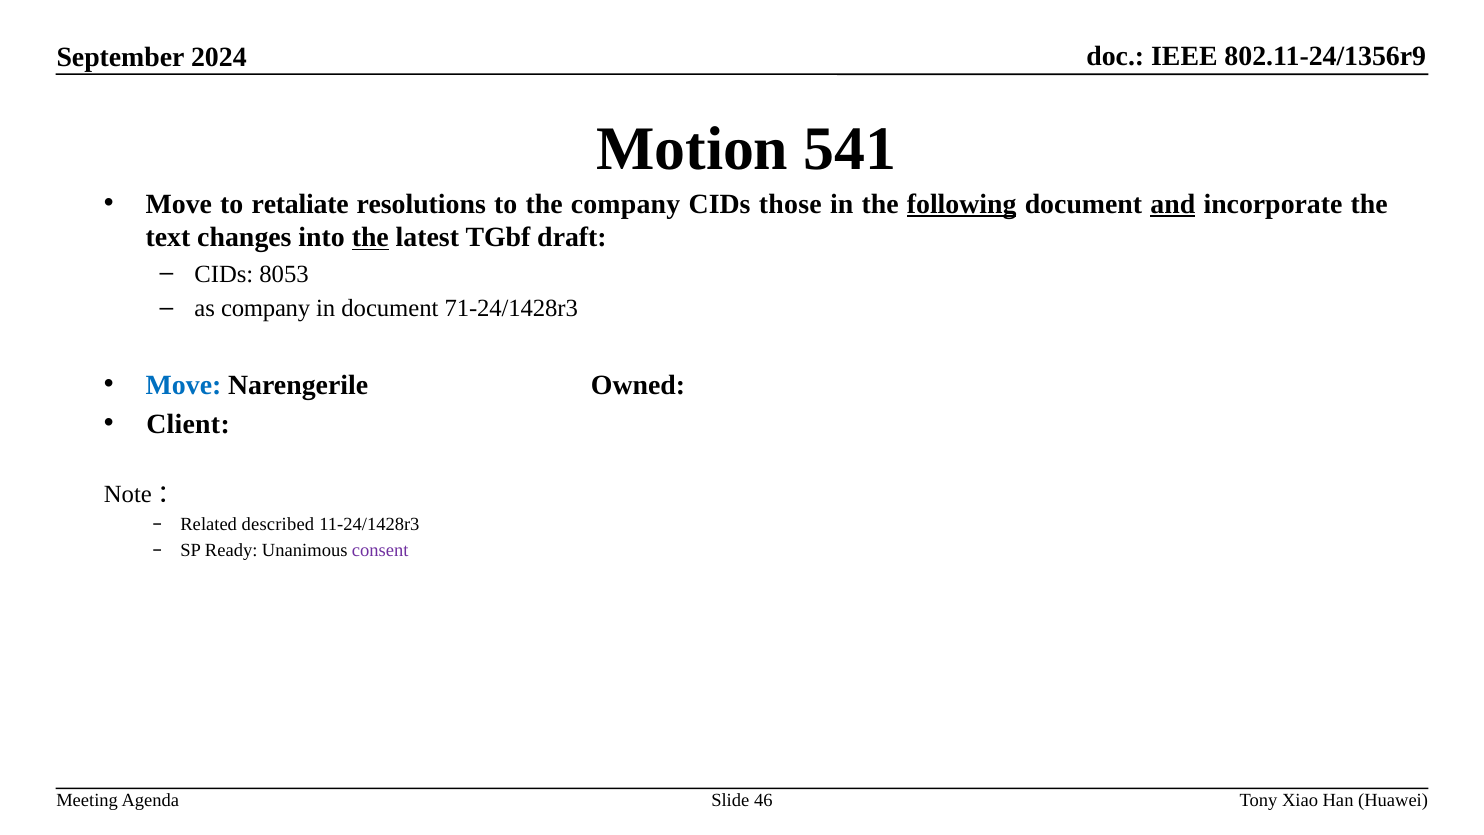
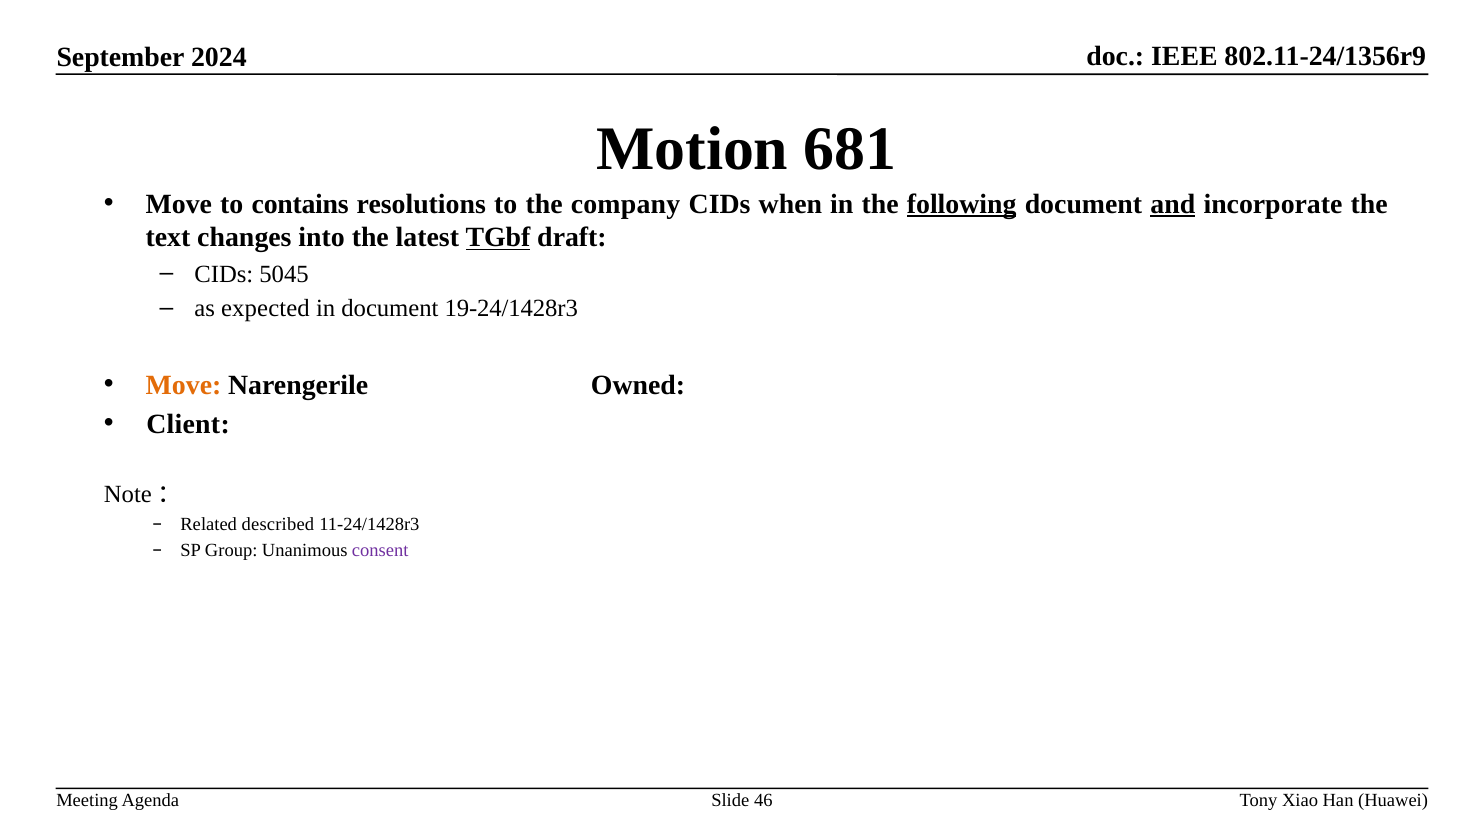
541: 541 -> 681 (850, 149)
retaliate: retaliate -> contains (300, 204)
those: those -> when (790, 204)
the underline: present -> none (370, 238)
TGbf underline: none -> present (498, 238)
8053: 8053 -> 5045 (284, 274)
as company: company -> expected (265, 308)
71-24/1428r3: 71-24/1428r3 -> 19-24/1428r3 (511, 308)
Move colour: blue -> orange (184, 385)
Ready: Ready -> Group (231, 550)
